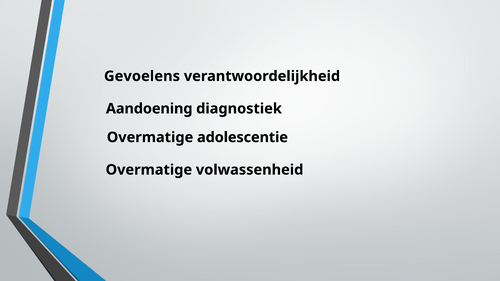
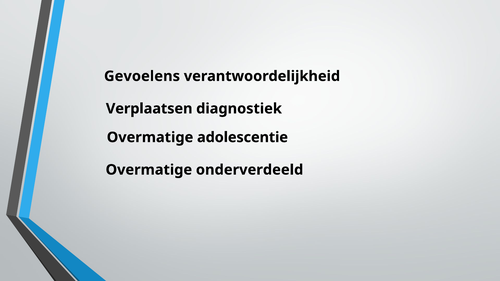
Aandoening: Aandoening -> Verplaatsen (149, 109)
volwassenheid: volwassenheid -> onderverdeeld (250, 170)
